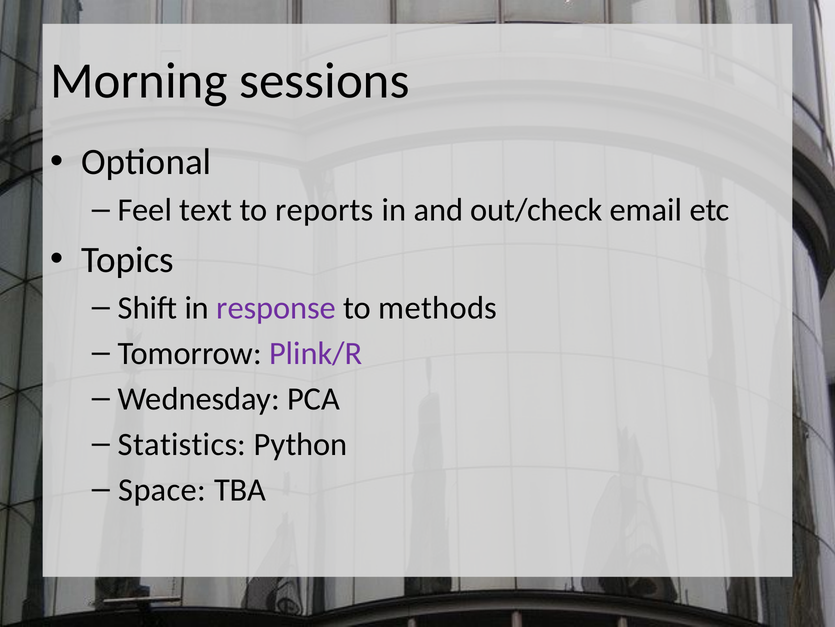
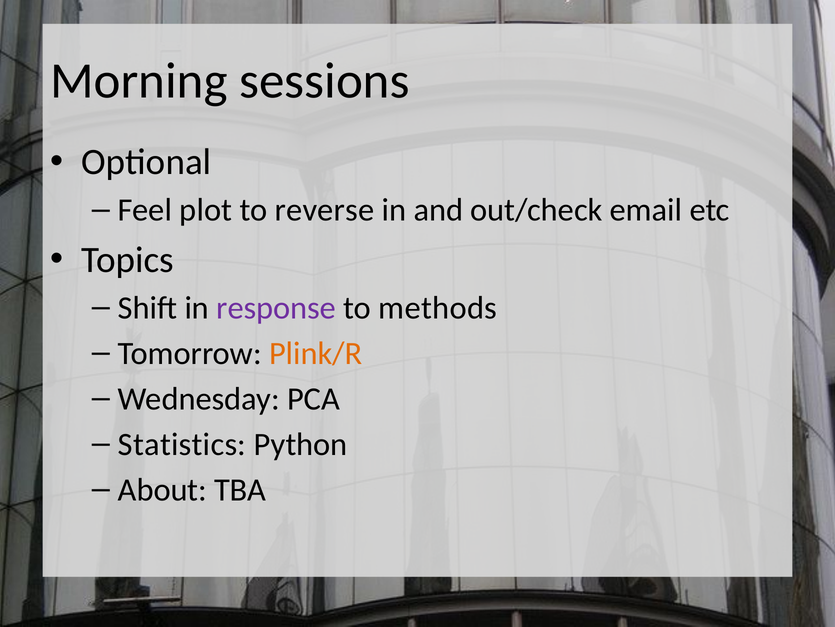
text: text -> plot (206, 210)
reports: reports -> reverse (324, 210)
Plink/R colour: purple -> orange (316, 353)
Space: Space -> About (162, 489)
